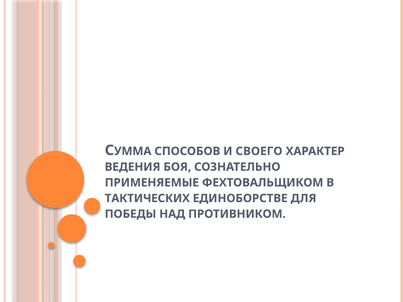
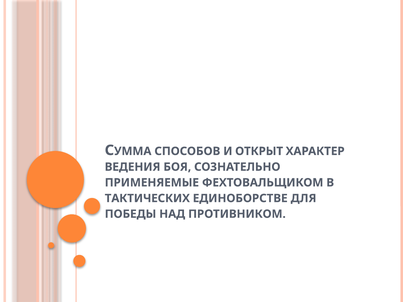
СВОЕГО: СВОЕГО -> ОТКРЫТ (259, 151)
